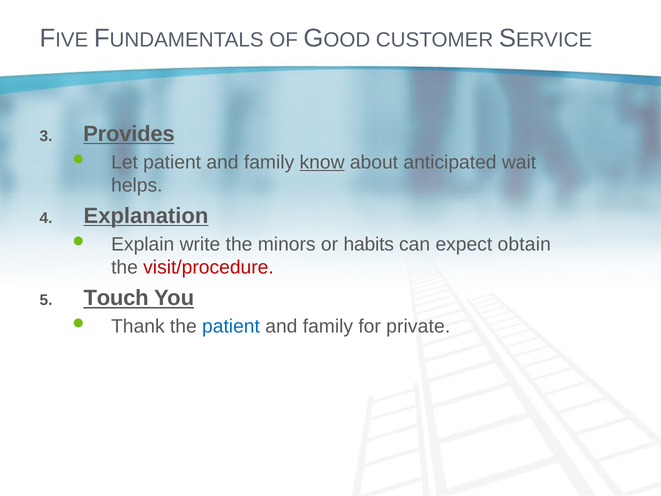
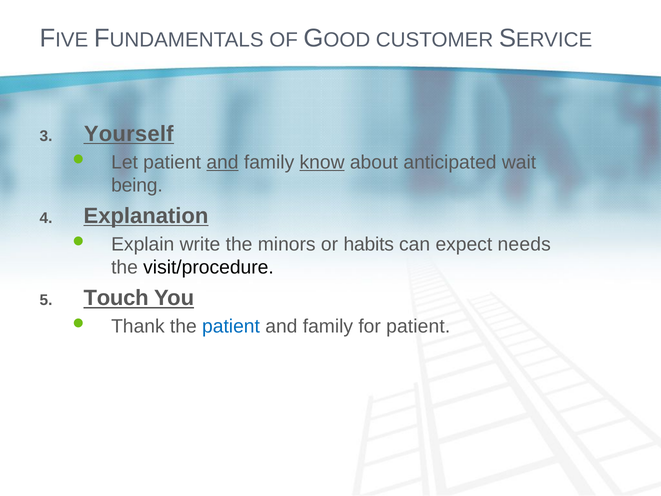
Provides: Provides -> Yourself (129, 134)
and underline: none -> present (222, 162)
helps: helps -> being (137, 185)
obtain: obtain -> needs (524, 244)
visit/procedure colour: red -> black (209, 267)
for private: private -> patient (418, 326)
